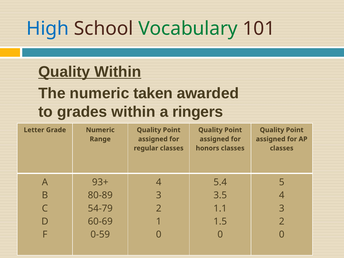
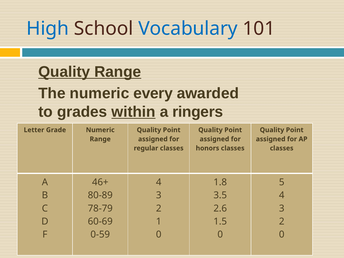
Vocabulary colour: green -> blue (188, 29)
Quality Within: Within -> Range (118, 72)
taken: taken -> every (153, 93)
within underline: none -> present (133, 112)
93+: 93+ -> 46+ (100, 182)
5.4: 5.4 -> 1.8 (220, 182)
54-79: 54-79 -> 78-79 (100, 208)
1.1: 1.1 -> 2.6 (220, 208)
